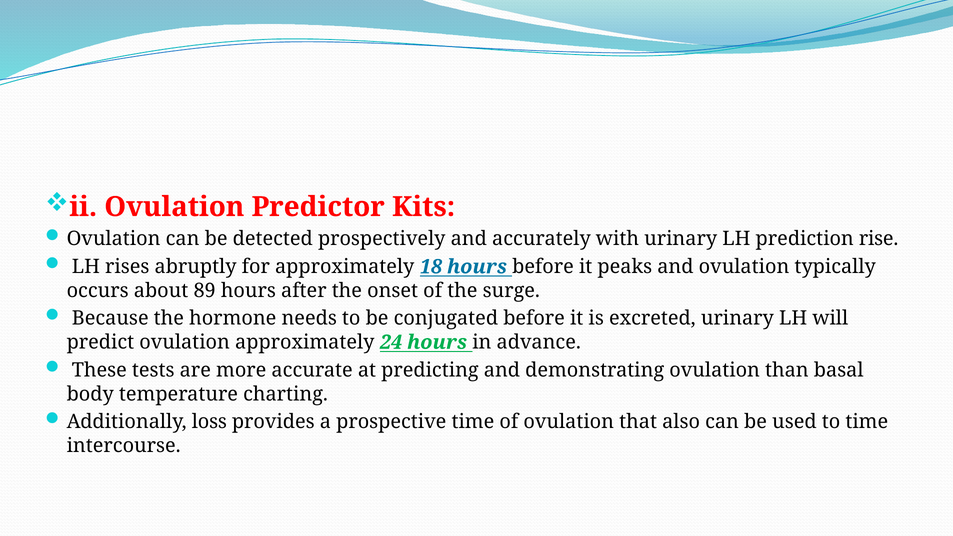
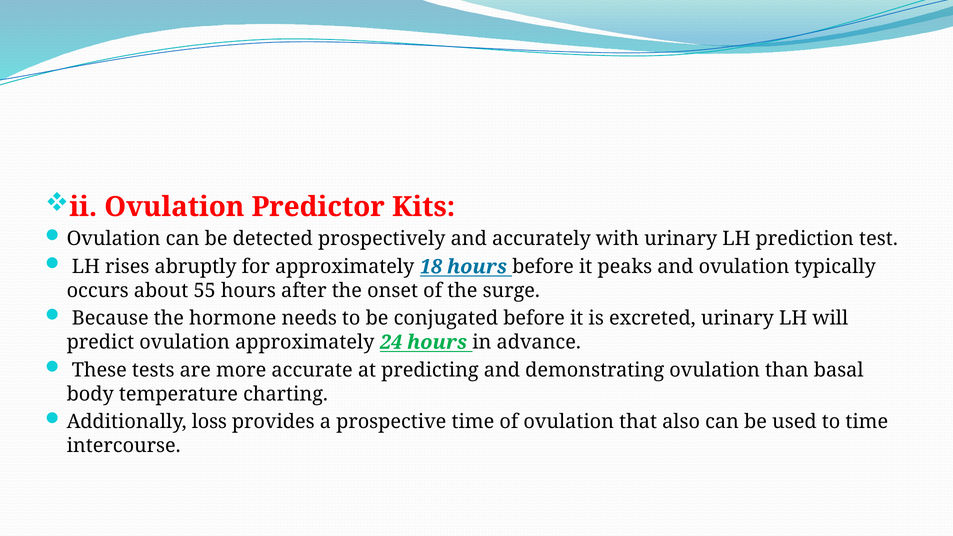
rise: rise -> test (878, 239)
89: 89 -> 55 (205, 291)
